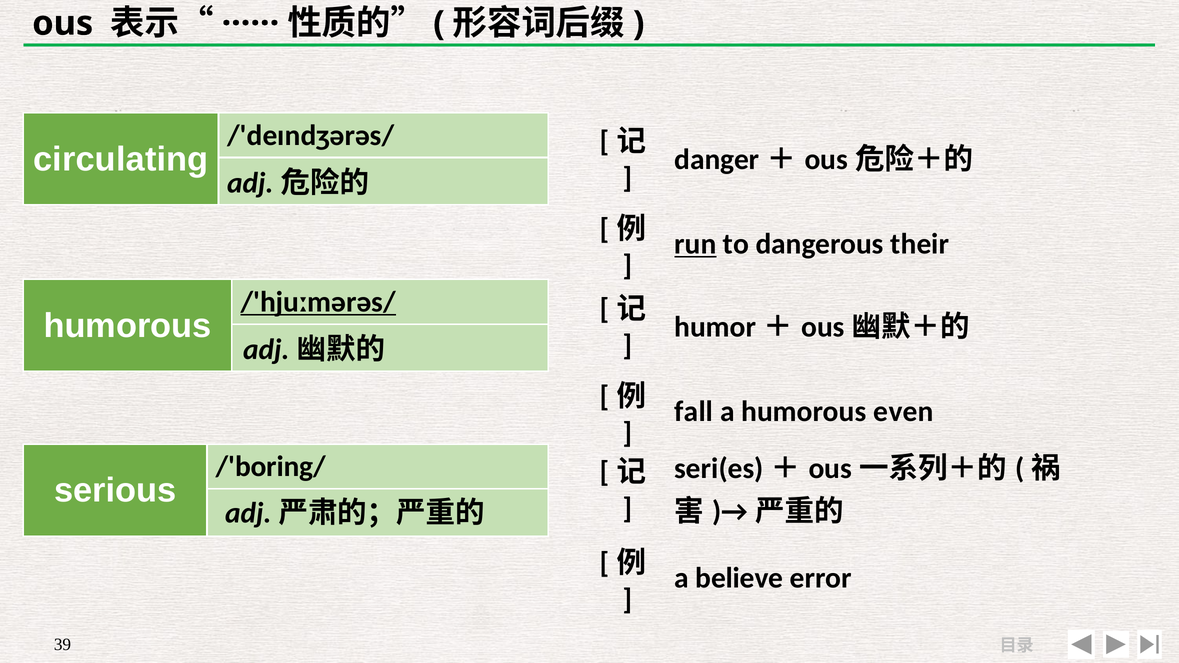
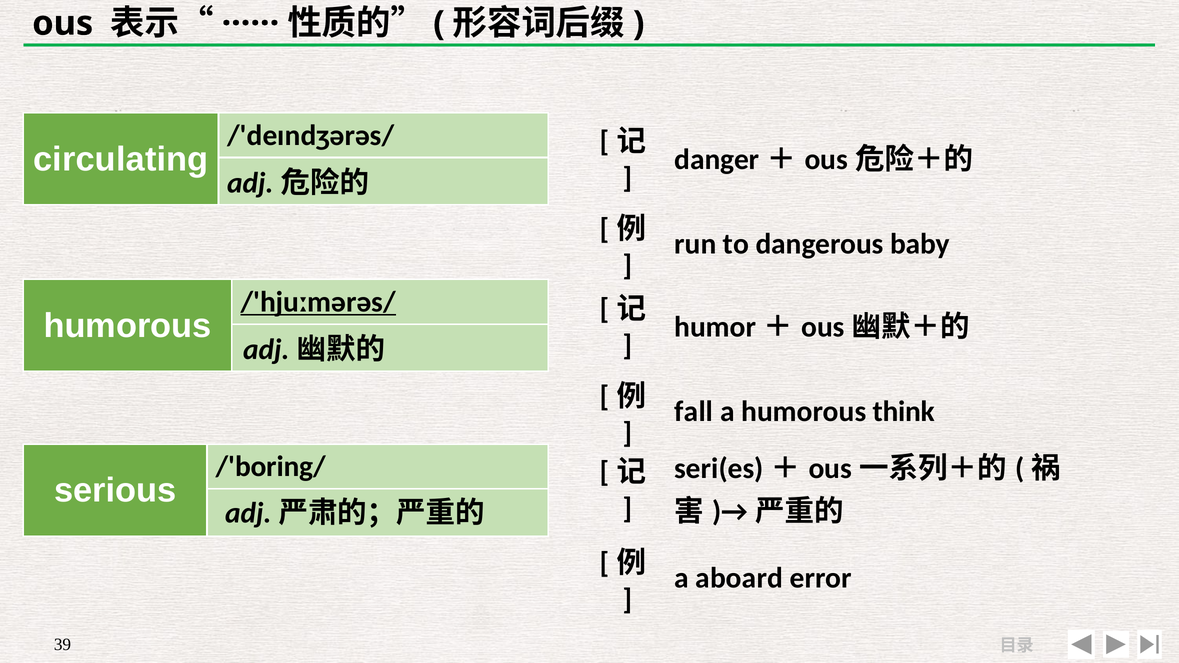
run underline: present -> none (695, 244)
their: their -> baby (920, 244)
even: even -> think (904, 412)
believe: believe -> aboard (739, 578)
